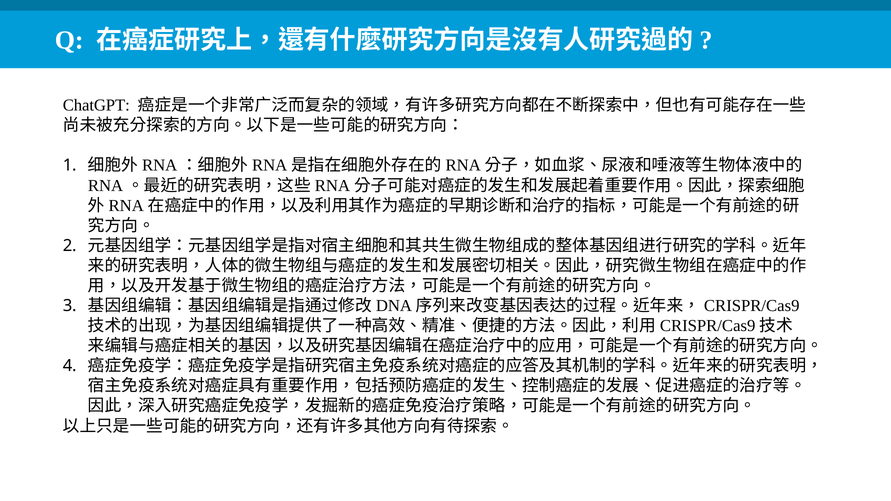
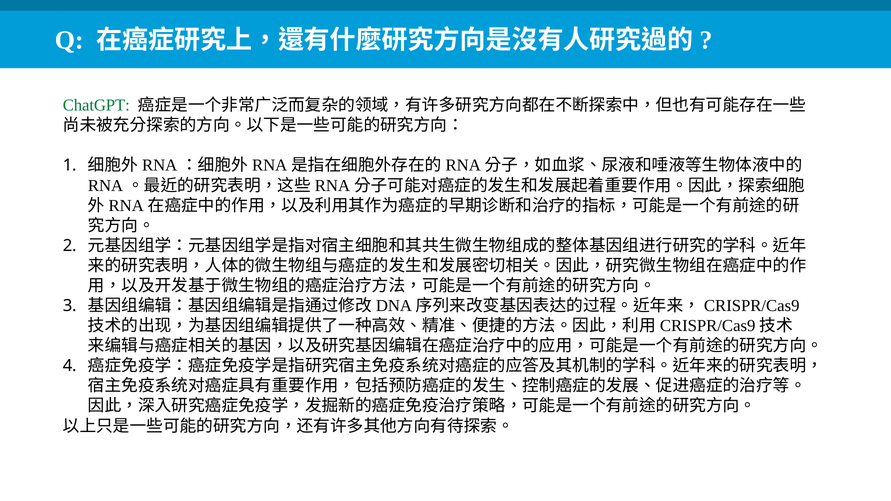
ChatGPT colour: black -> green (96, 105)
